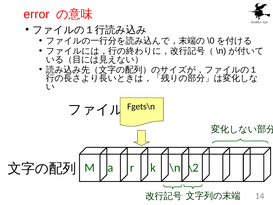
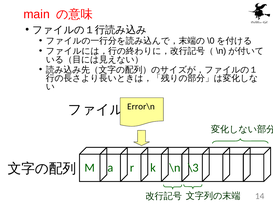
error: error -> main (37, 14)
Fgets\n: Fgets\n -> Error\n (141, 106)
\2: \2 -> \3 (193, 167)
